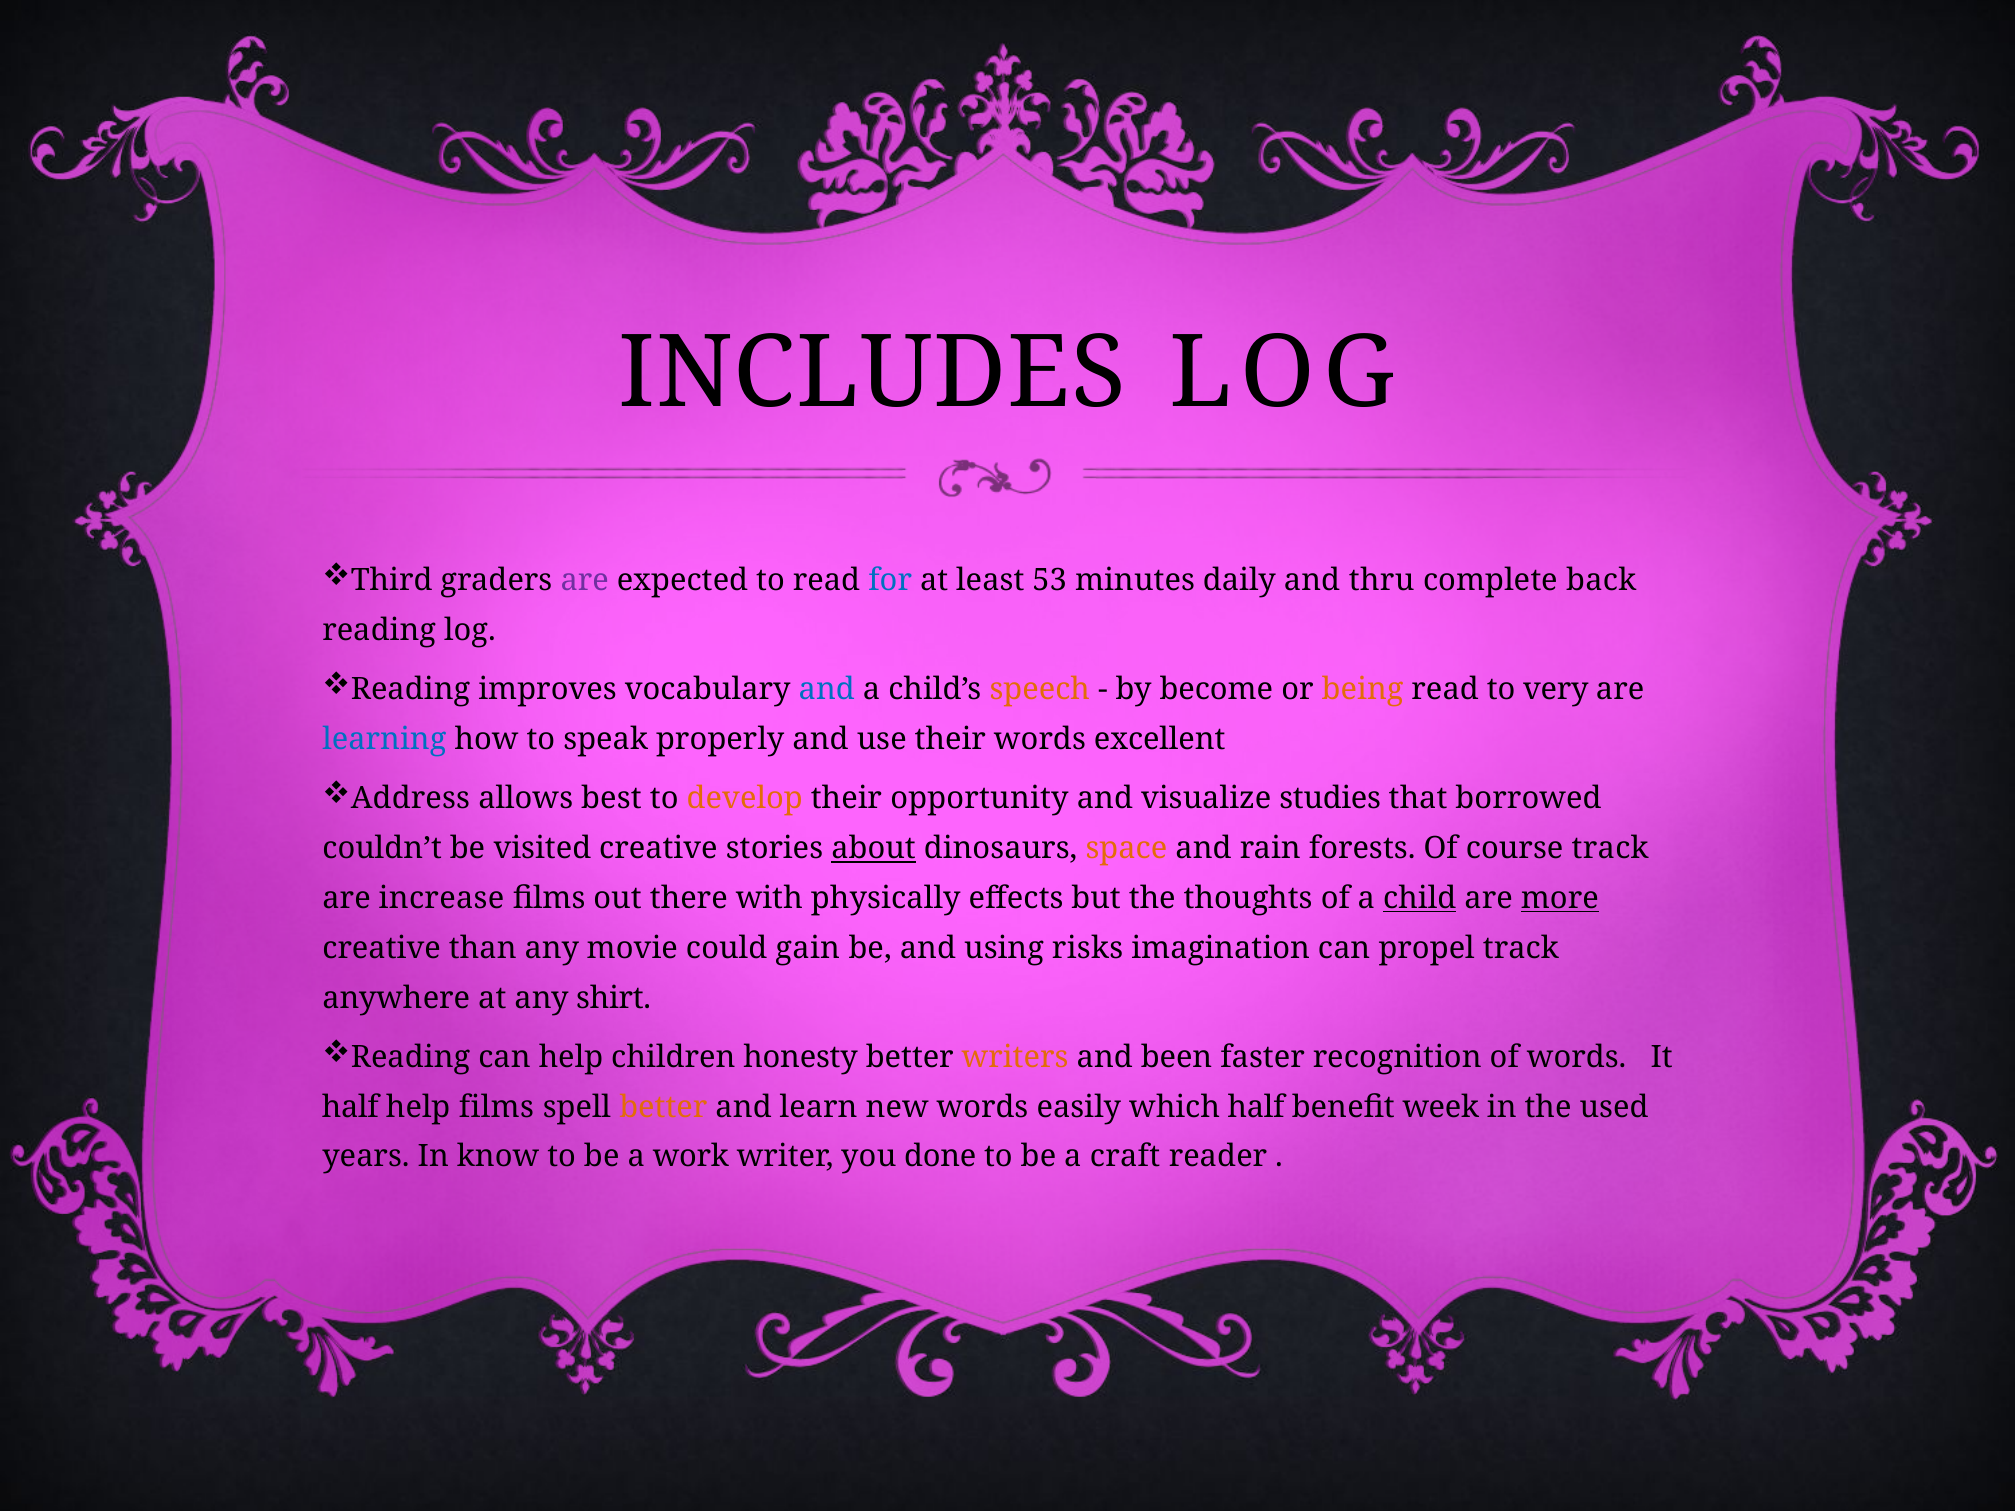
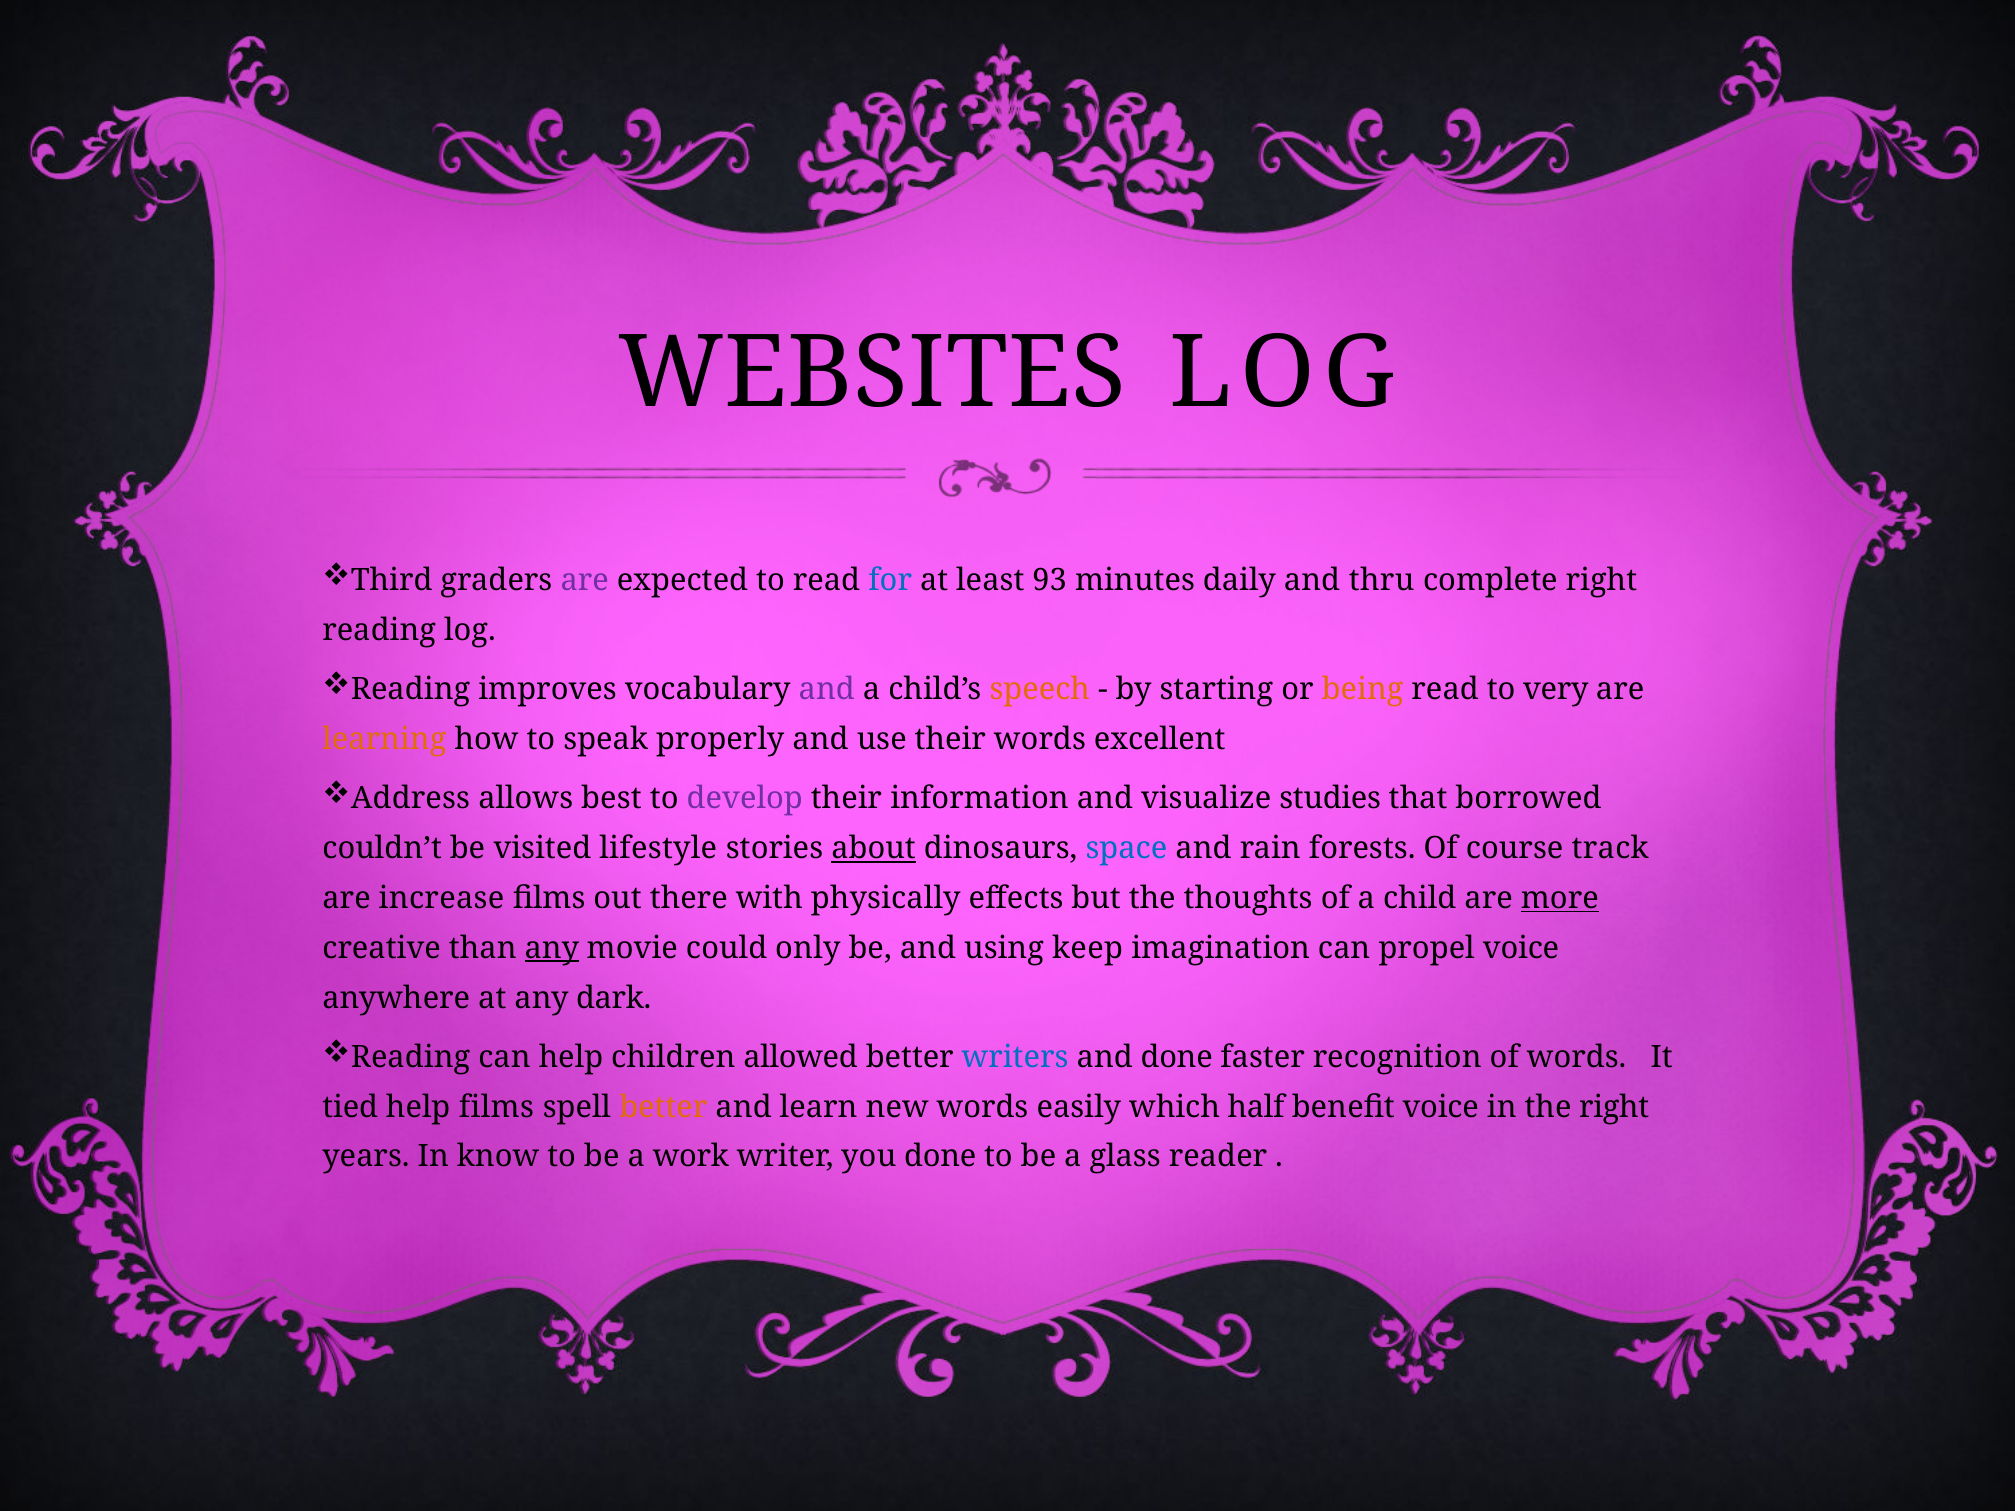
INCLUDES: INCLUDES -> WEBSITES (872, 373)
53: 53 -> 93 (1050, 581)
complete back: back -> right (1601, 581)
and colour: blue -> purple (827, 690)
become: become -> starting (1216, 690)
learning colour: blue -> orange (384, 740)
develop colour: orange -> purple (745, 799)
opportunity: opportunity -> information (980, 799)
visited creative: creative -> lifestyle (658, 849)
space colour: orange -> blue (1126, 849)
child underline: present -> none (1420, 898)
any underline: none -> present (552, 948)
gain: gain -> only (808, 948)
risks: risks -> keep (1088, 948)
propel track: track -> voice (1521, 948)
shirt: shirt -> dark (614, 998)
honesty: honesty -> allowed (801, 1057)
writers colour: orange -> blue (1015, 1057)
and been: been -> done (1177, 1057)
half: half -> tied (350, 1107)
benefit week: week -> voice (1441, 1107)
the used: used -> right (1614, 1107)
craft: craft -> glass (1125, 1157)
